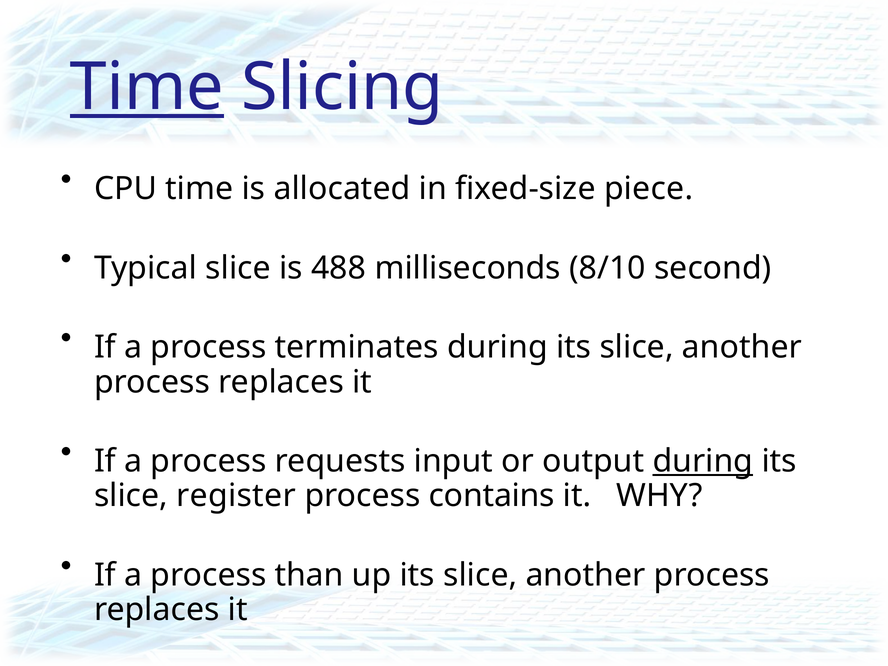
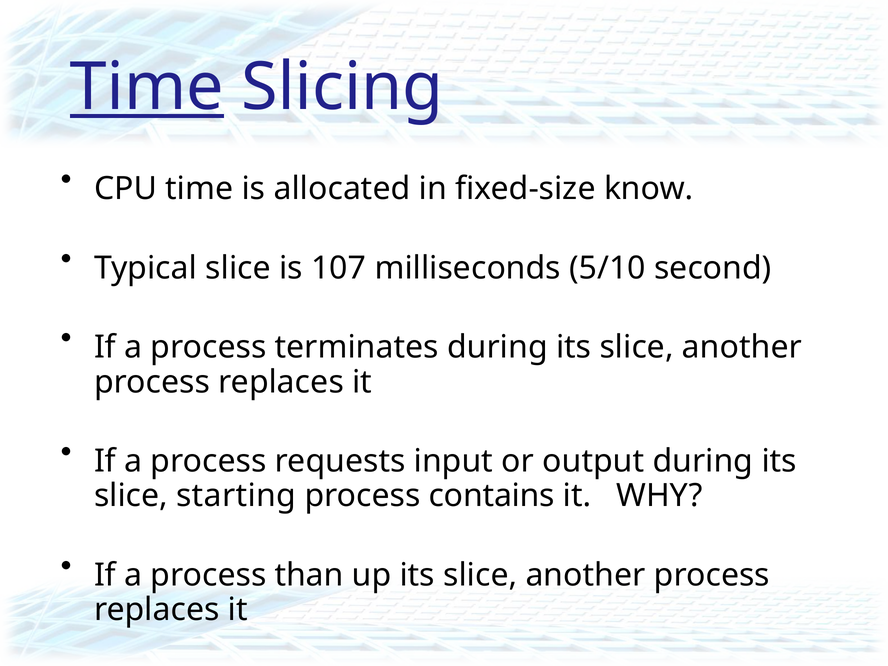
piece: piece -> know (649, 189)
488: 488 -> 107 (339, 268)
8/10: 8/10 -> 5/10 (607, 268)
during underline: present -> none (703, 461)
register: register -> starting (236, 496)
